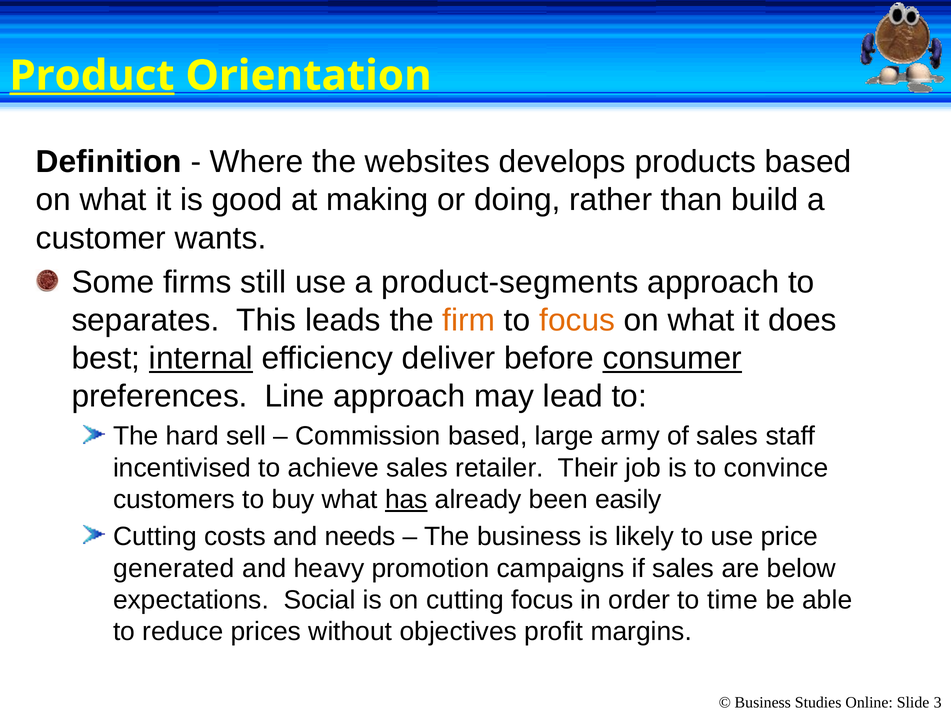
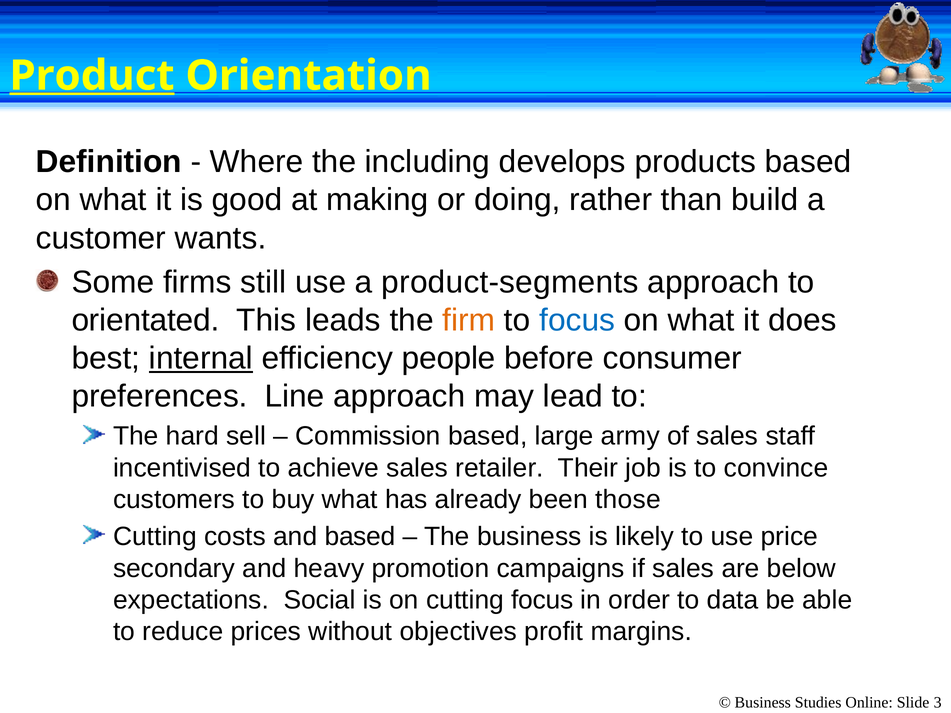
websites: websites -> including (428, 162)
separates: separates -> orientated (146, 321)
focus colour: orange -> blue (577, 321)
deliver: deliver -> people (449, 359)
consumer underline: present -> none (672, 359)
has underline: present -> none (406, 500)
easily: easily -> those (628, 500)
and needs: needs -> based (360, 537)
generated: generated -> secondary (174, 569)
time: time -> data (733, 600)
